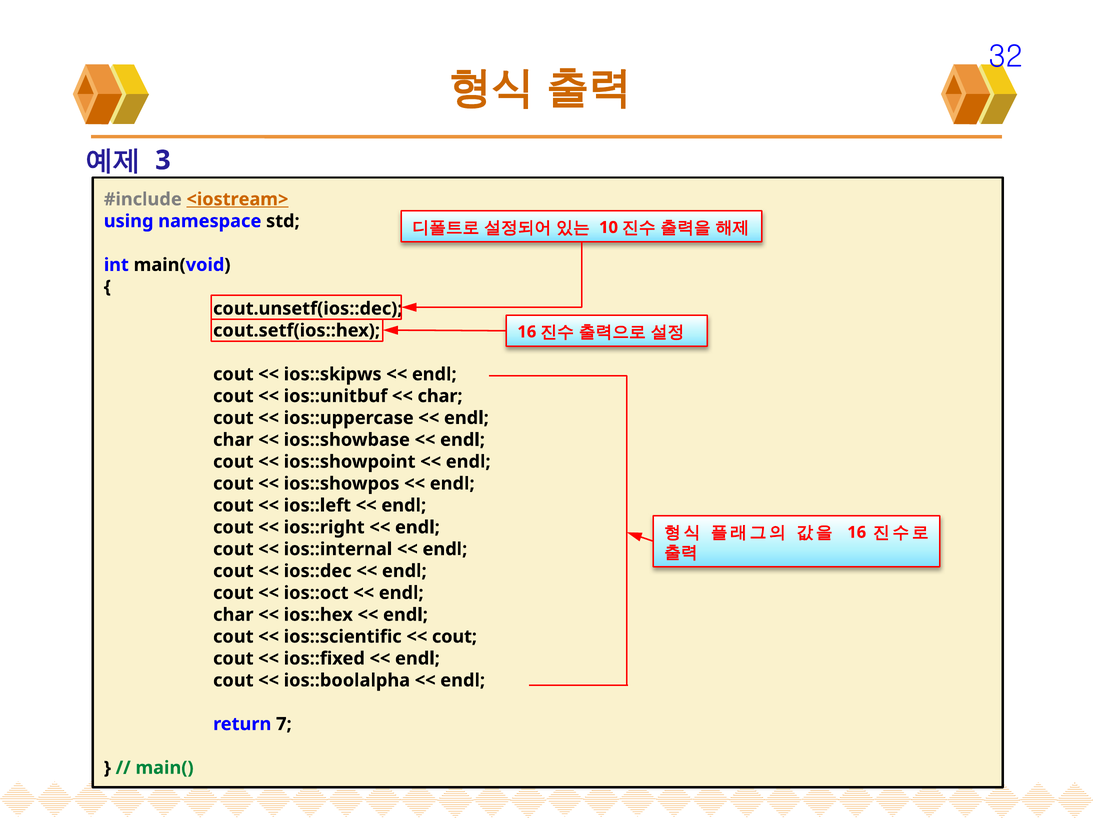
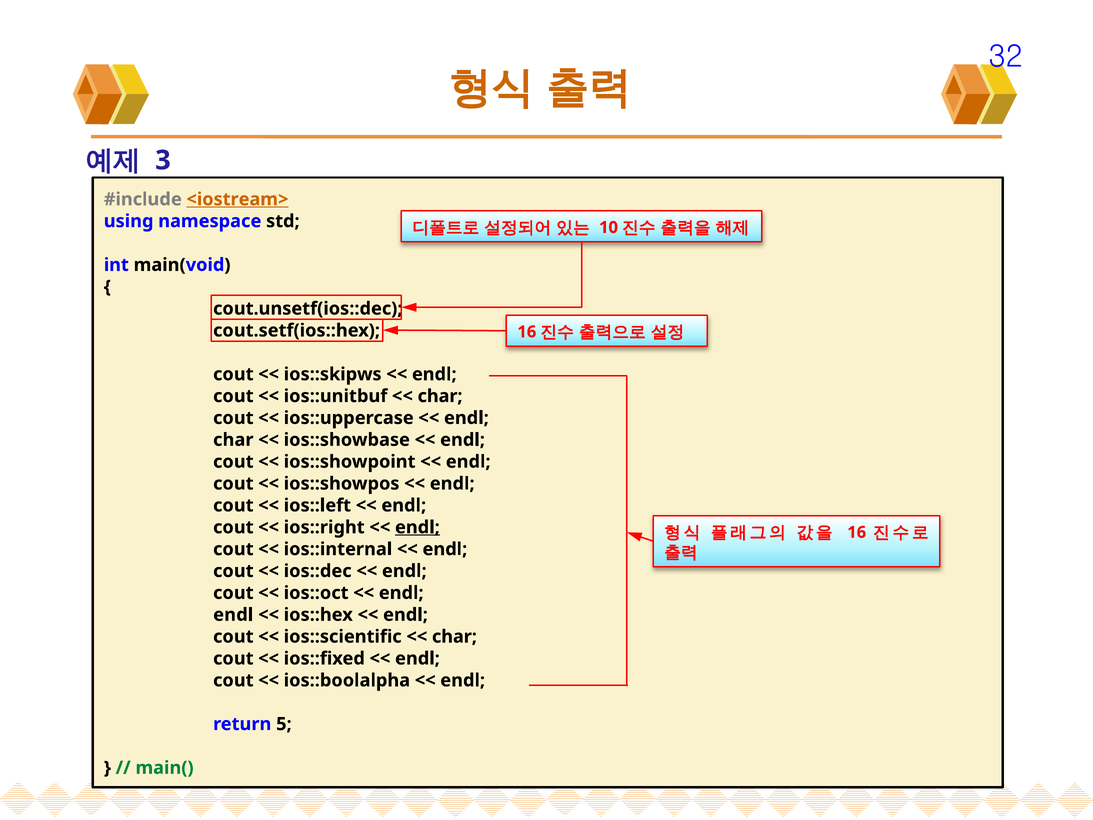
endl underline: none -> present (417, 527)
char: char -> endl (233, 615)
cout: cout -> char (454, 636)
7: 7 -> 5 (284, 724)
